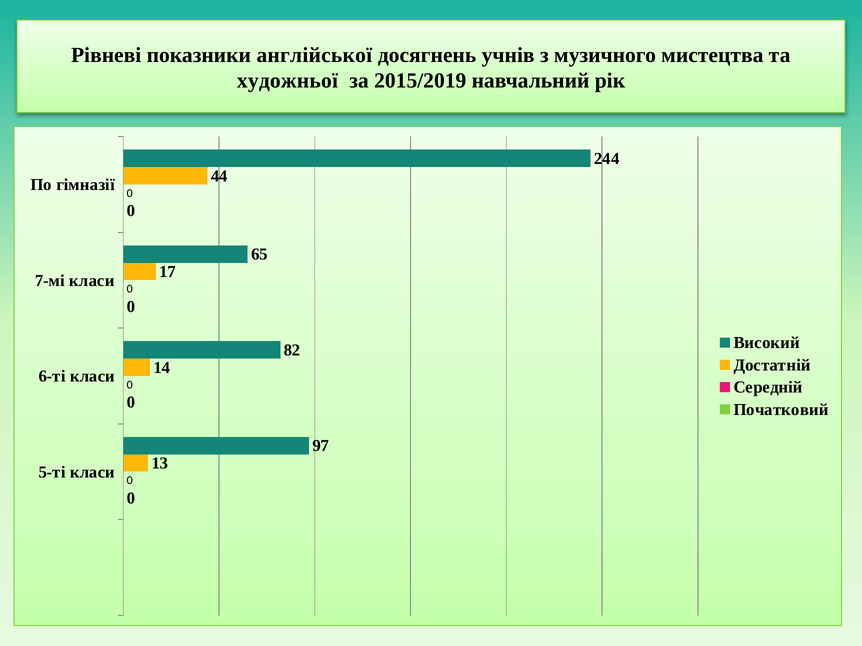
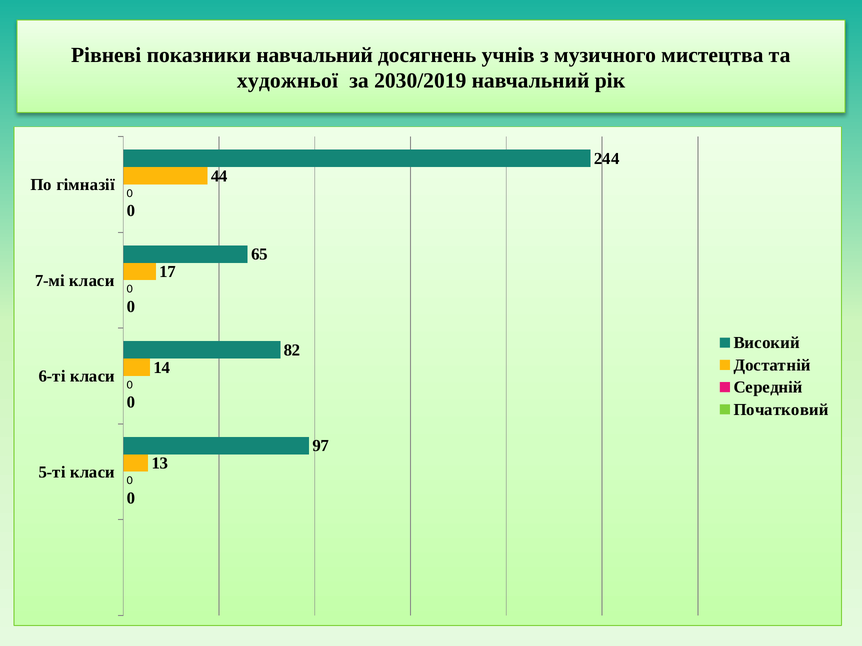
показники англійської: англійської -> навчальний (315, 55)
2015/2019: 2015/2019 -> 2030/2019 (420, 81)
